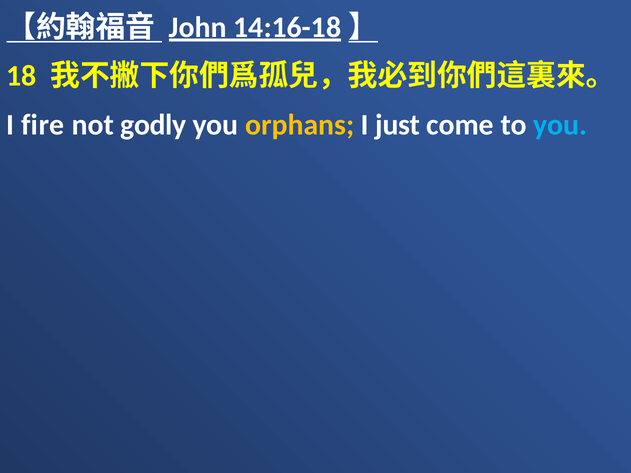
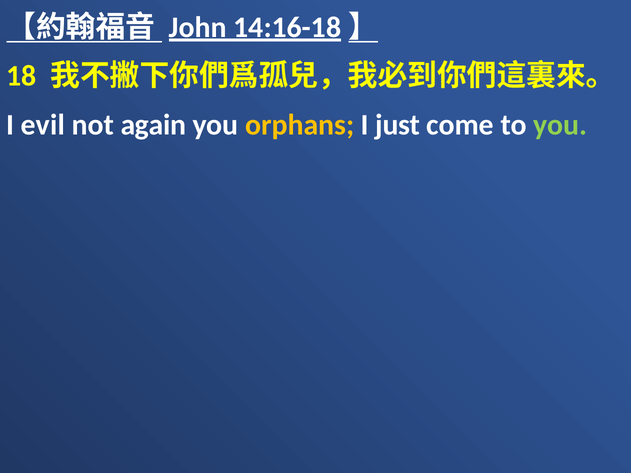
fire: fire -> evil (43, 125)
godly: godly -> again (153, 125)
you colour: light blue -> light green (560, 125)
